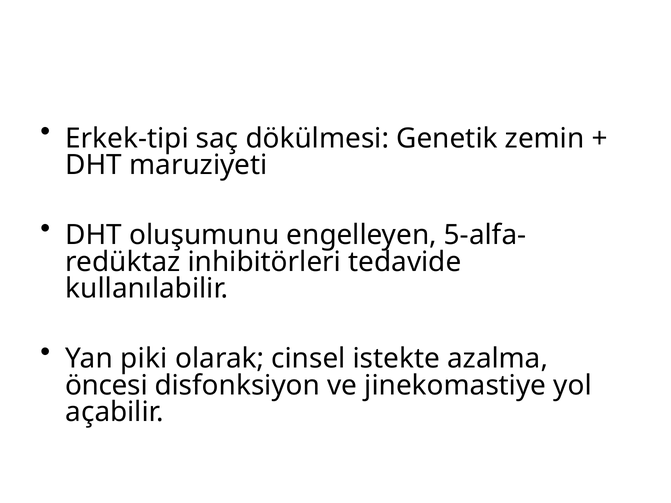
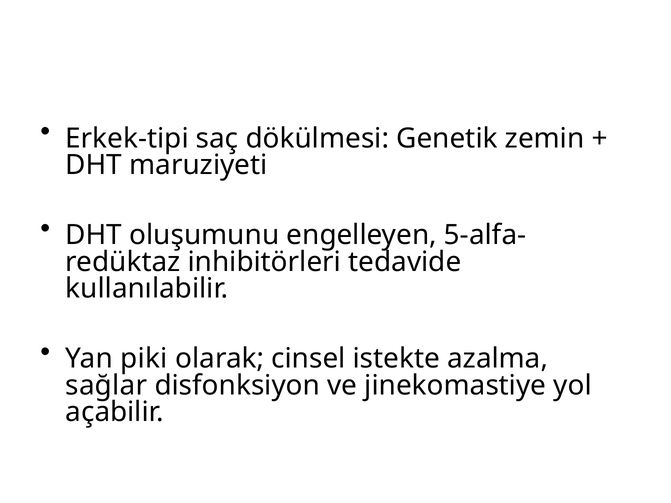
öncesi: öncesi -> sağlar (106, 386)
